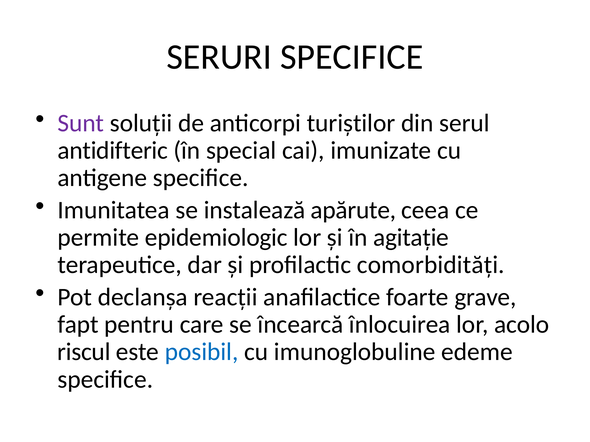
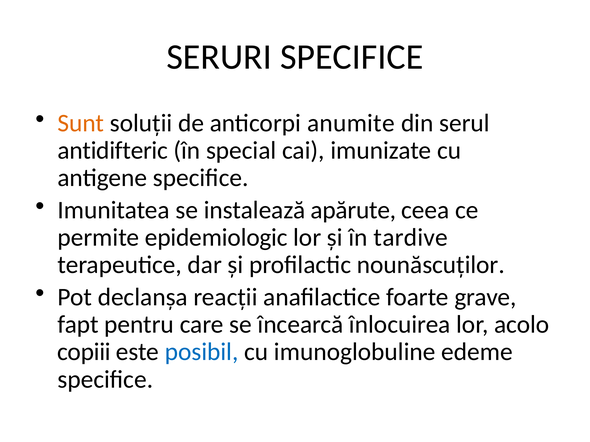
Sunt colour: purple -> orange (81, 123)
turiştilor: turiştilor -> anumite (351, 123)
agitaţie: agitaţie -> tardive (411, 238)
comorbidităţi: comorbidităţi -> nounăscuţilor (431, 265)
riscul: riscul -> copiii (84, 352)
